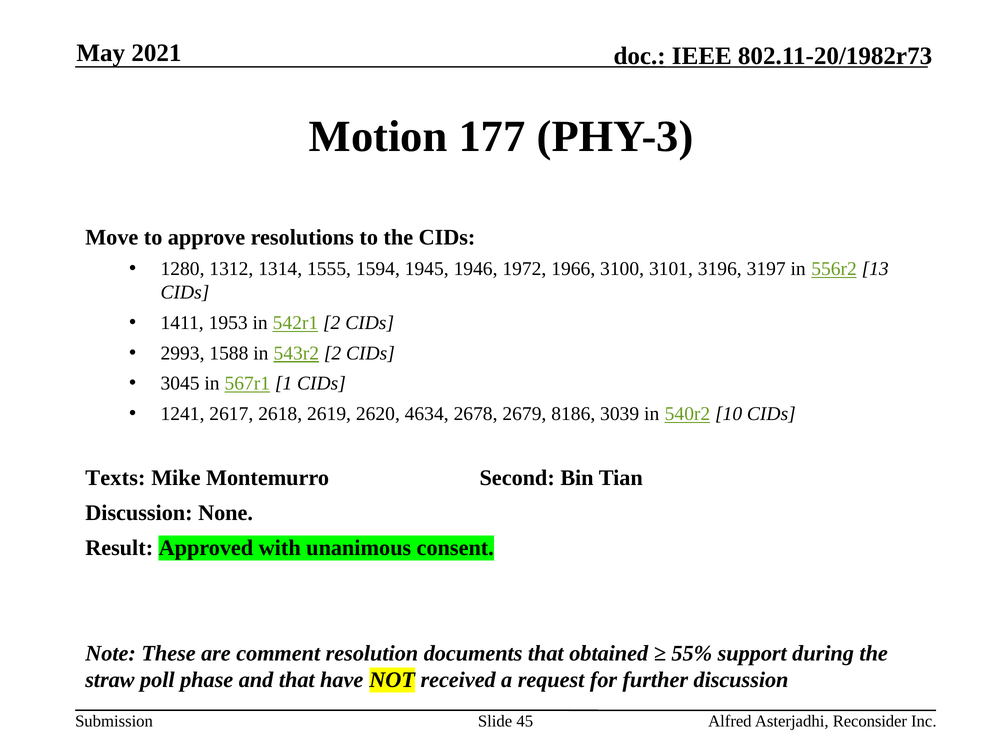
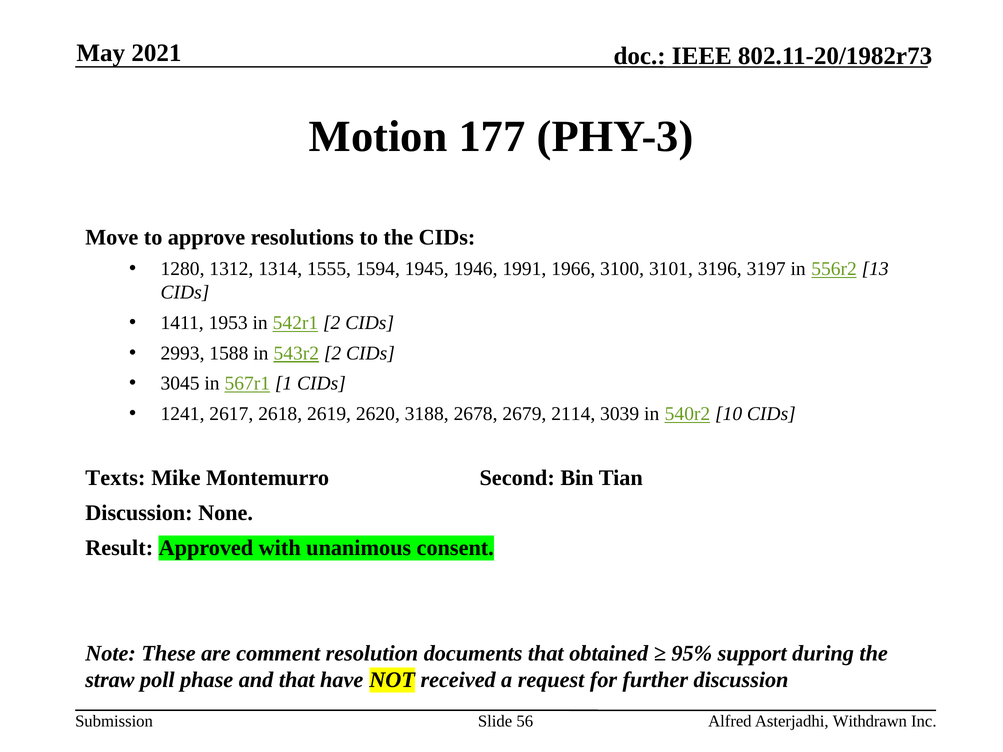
1972: 1972 -> 1991 (524, 269)
4634: 4634 -> 3188 (427, 414)
8186: 8186 -> 2114 (573, 414)
55%: 55% -> 95% (692, 654)
45: 45 -> 56 (525, 721)
Reconsider: Reconsider -> Withdrawn (870, 721)
